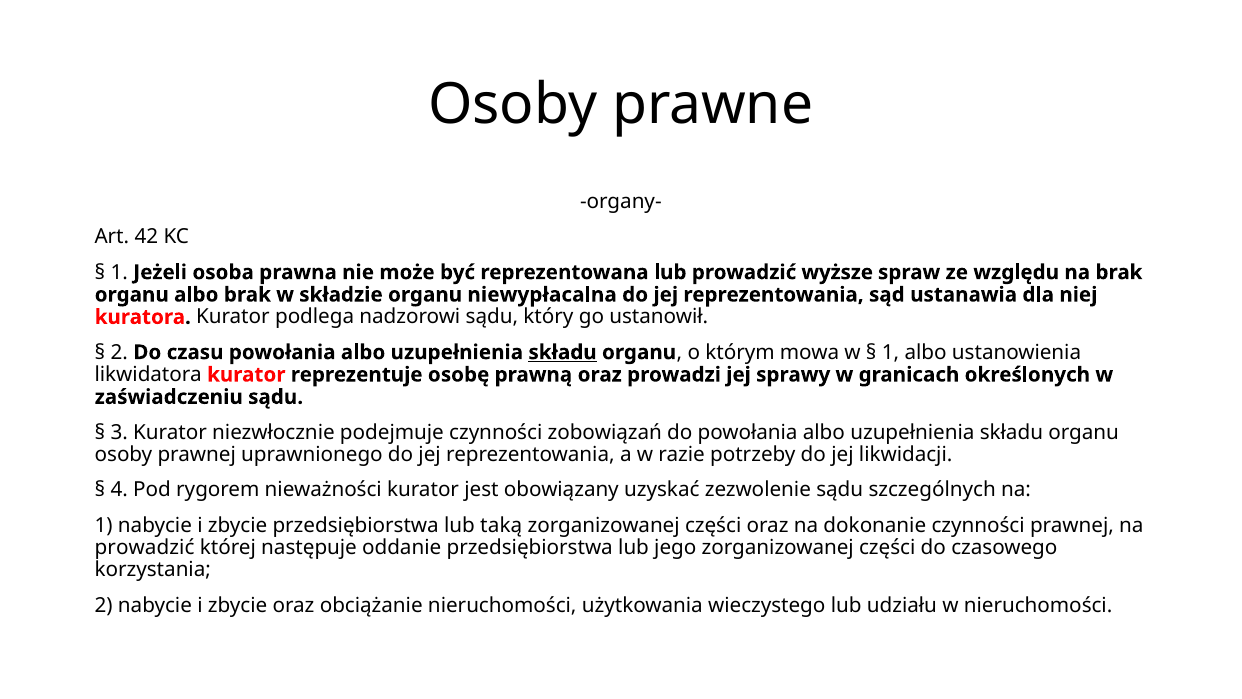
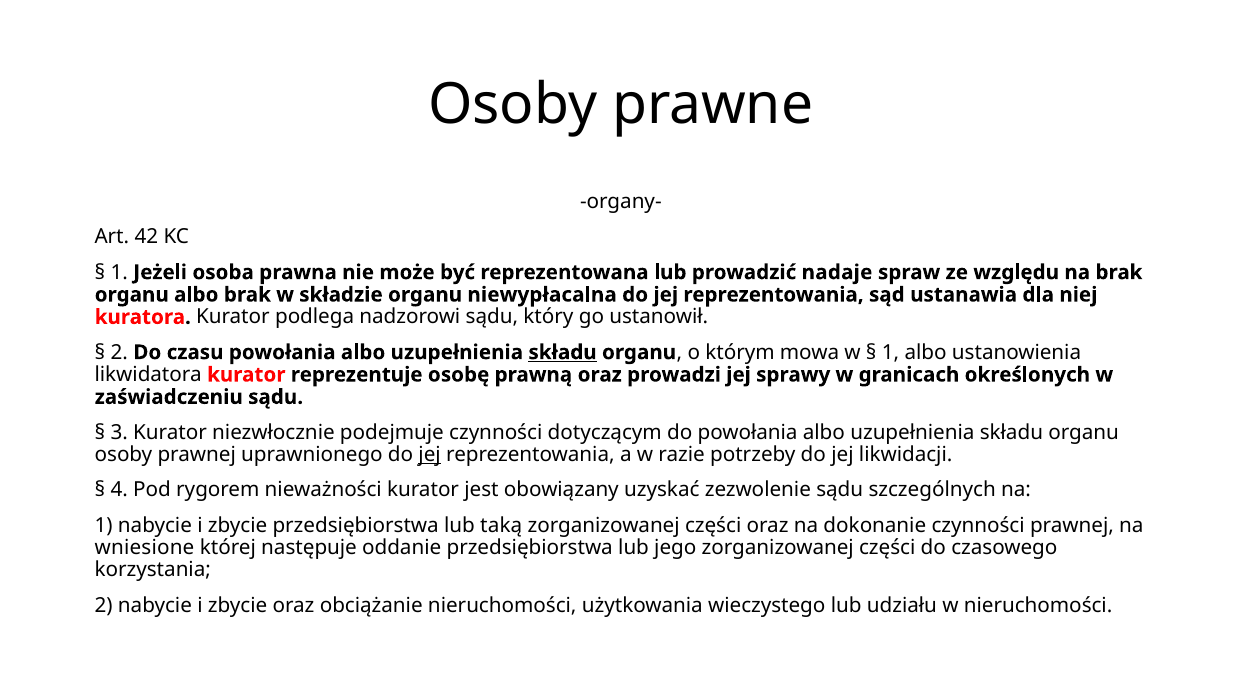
wyższe: wyższe -> nadaje (837, 272)
zobowiązań: zobowiązań -> dotyczącym (605, 432)
jej underline: none -> present (430, 454)
prowadzić: prowadzić -> wniesione (145, 547)
